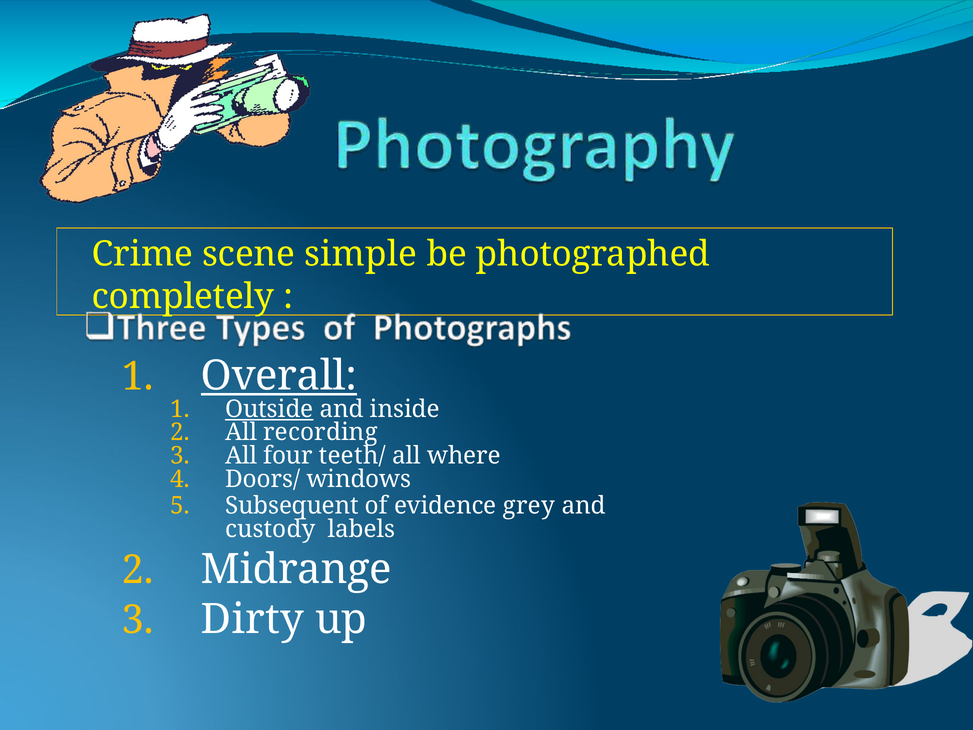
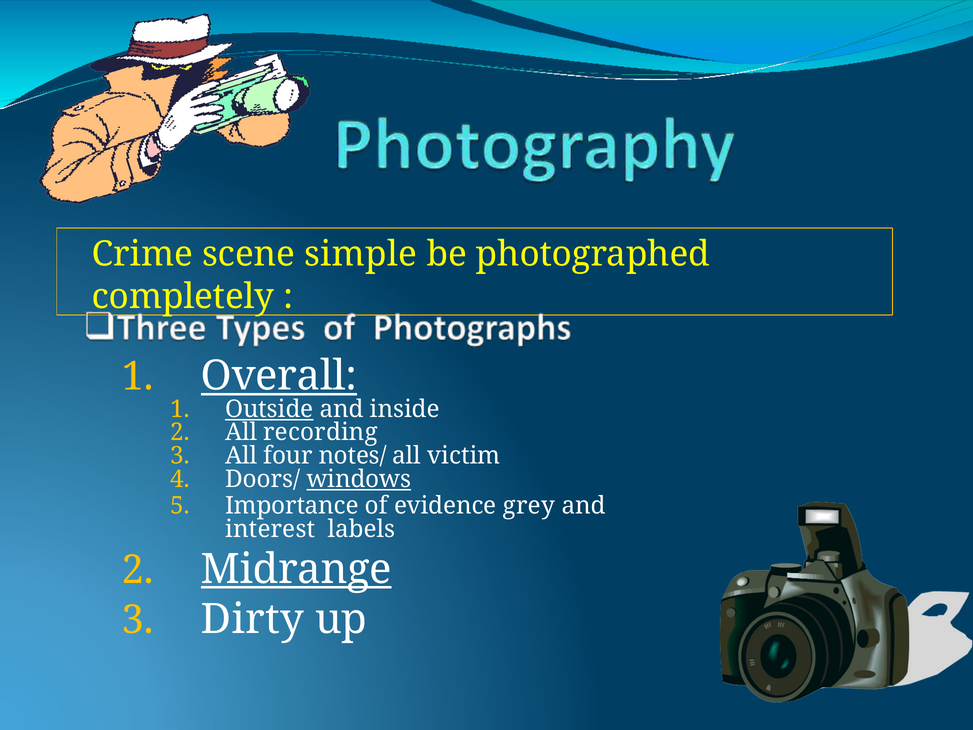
teeth/: teeth/ -> notes/ (353, 456)
where: where -> victim (464, 456)
windows underline: none -> present (359, 479)
Subsequent: Subsequent -> Importance (292, 506)
custody: custody -> interest (270, 529)
Midrange underline: none -> present (296, 569)
